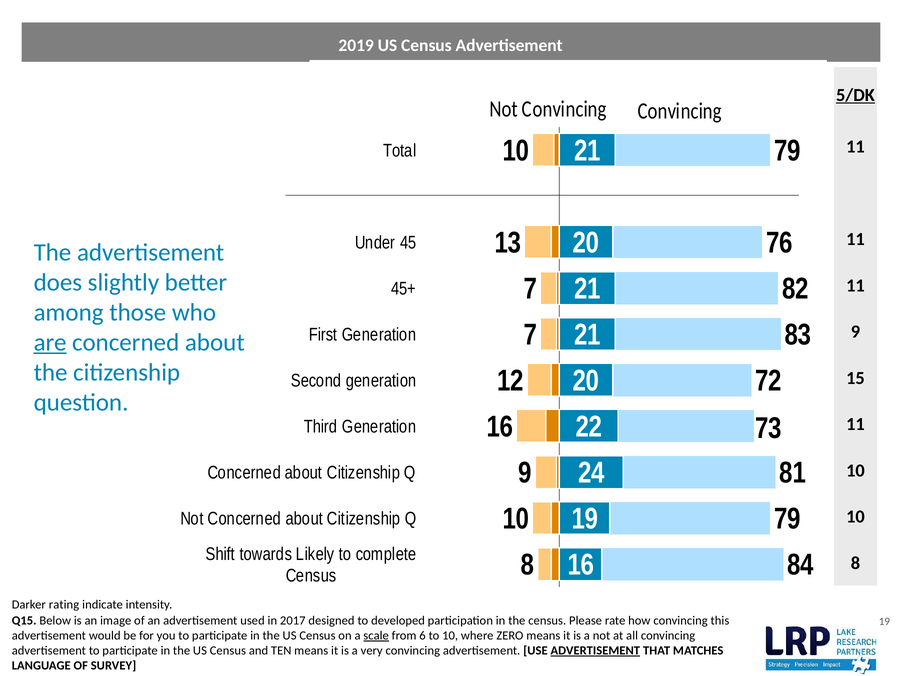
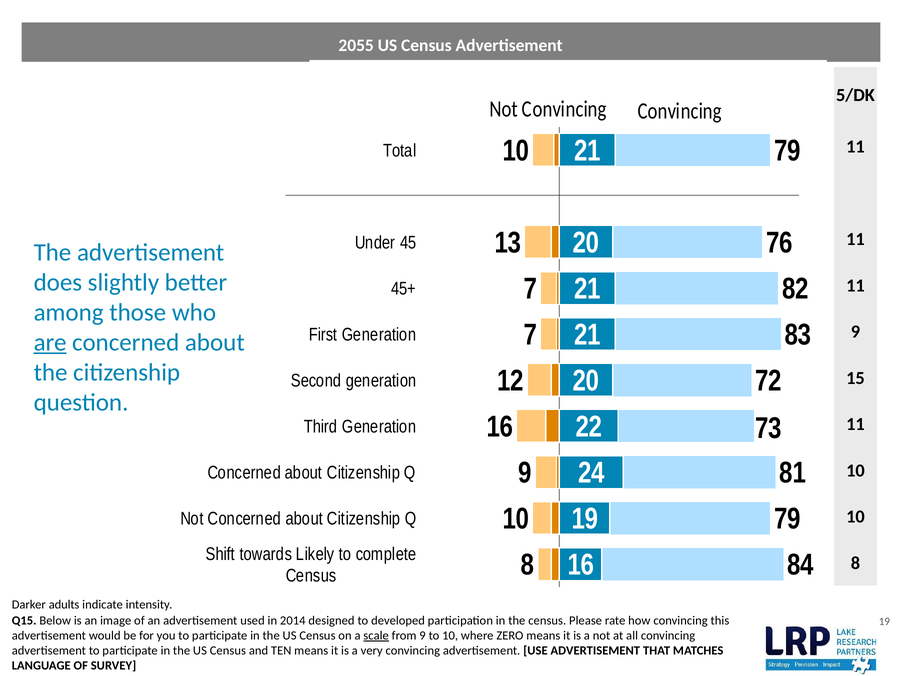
2019: 2019 -> 2055 (356, 46)
5/DK underline: present -> none (855, 95)
rating: rating -> adults (64, 605)
2017: 2017 -> 2014 (293, 621)
from 6: 6 -> 9 (422, 636)
ADVERTISEMENT underline: present -> none (595, 651)
